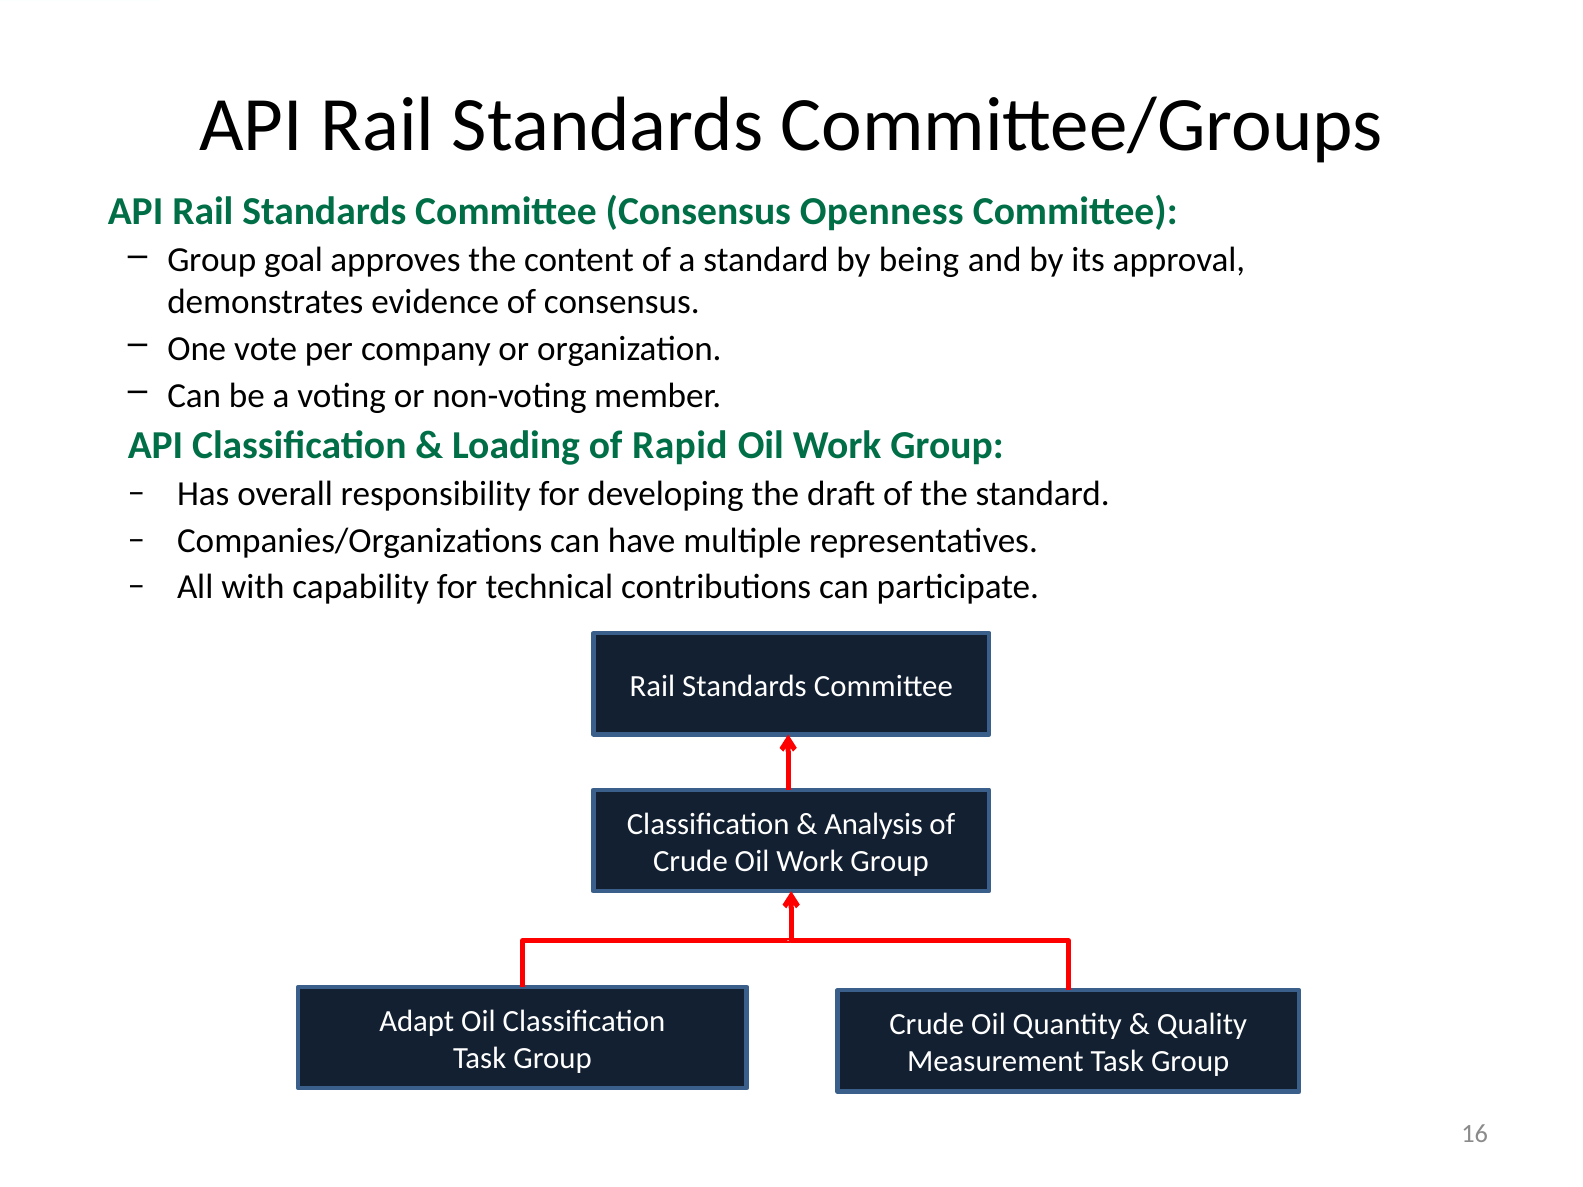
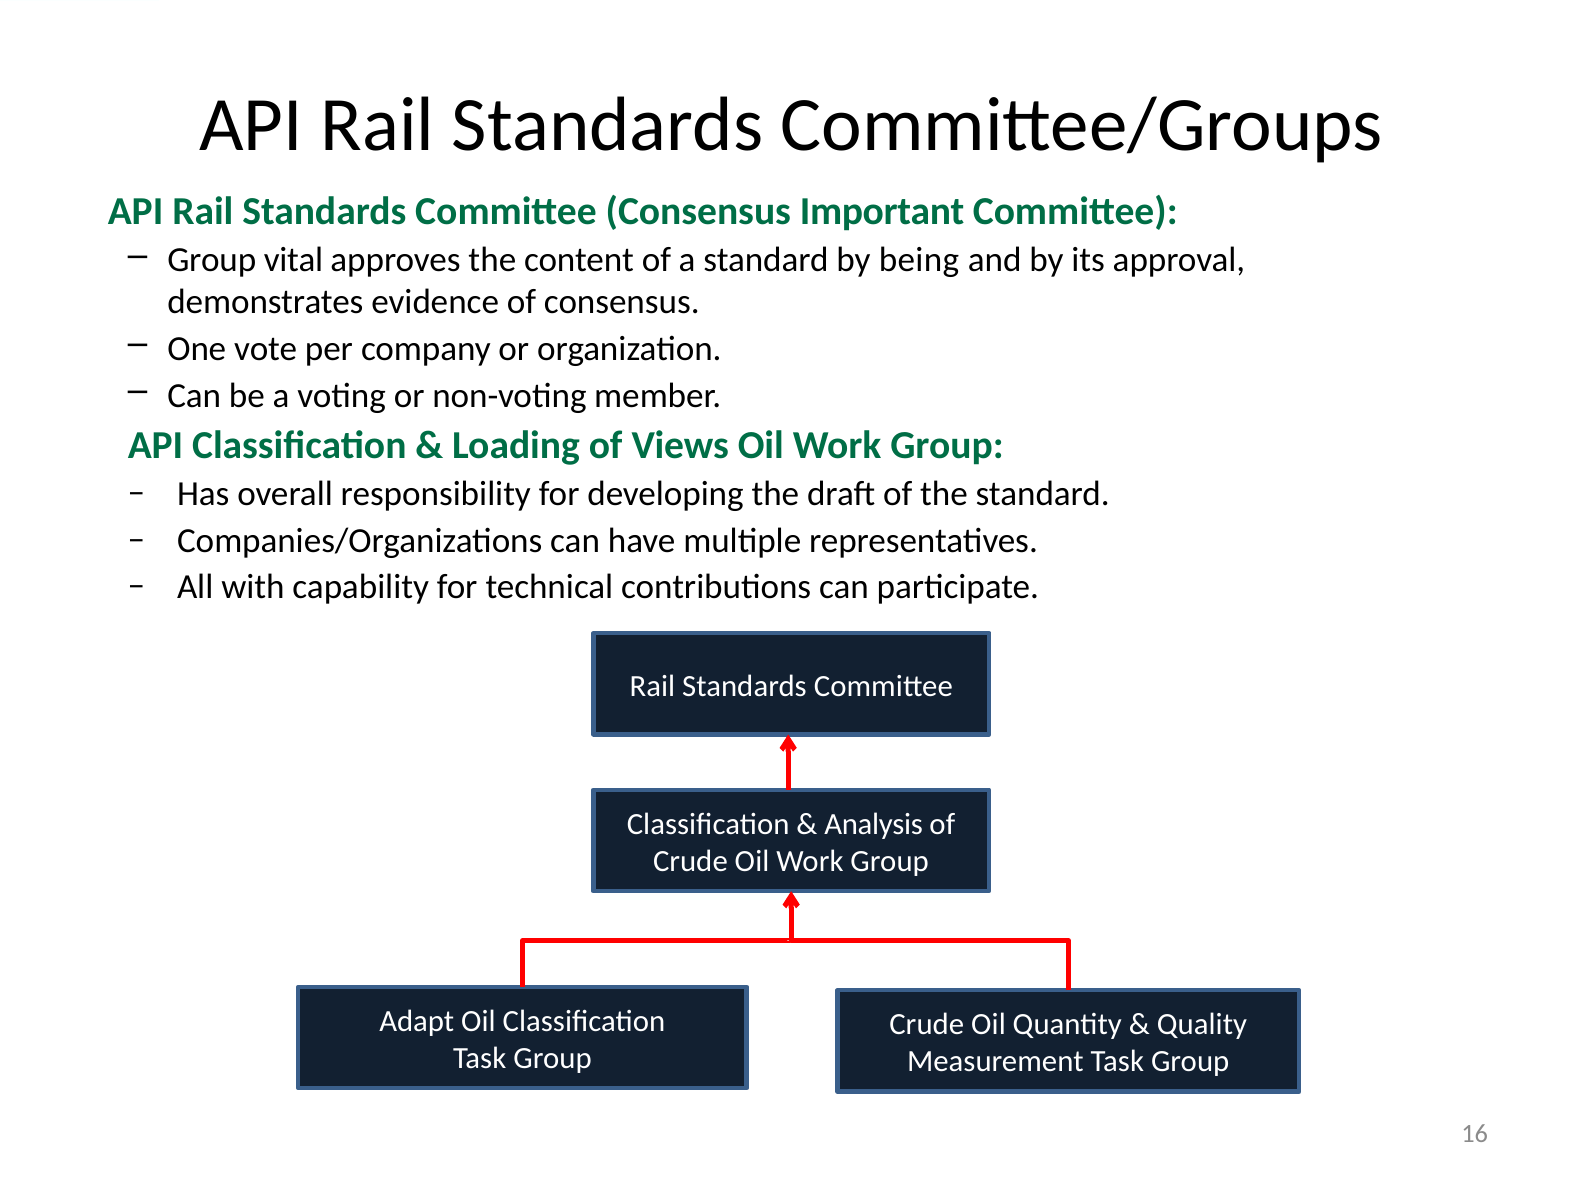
Openness: Openness -> Important (882, 211)
goal: goal -> vital (294, 260)
Rapid: Rapid -> Views (680, 445)
